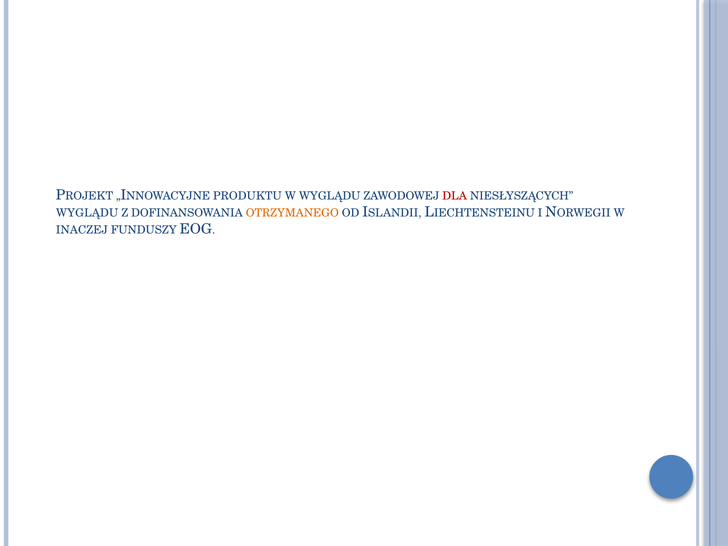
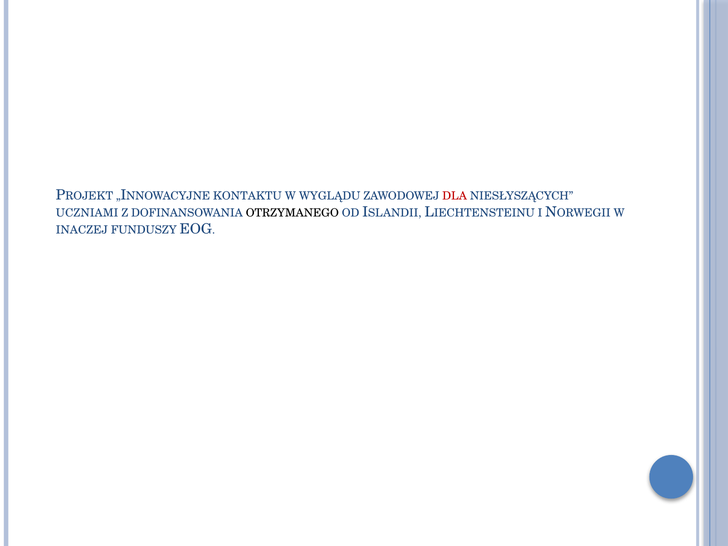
PRODUKTU: PRODUKTU -> KONTAKTU (247, 196)
WYGLĄDU: WYGLĄDU -> UCZNIAMI (87, 213)
OTRZYMANEGO colour: orange -> black (292, 213)
